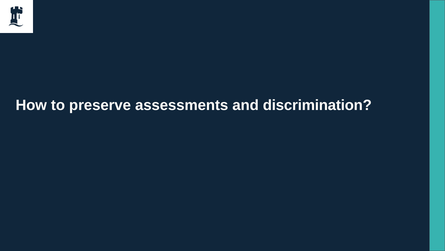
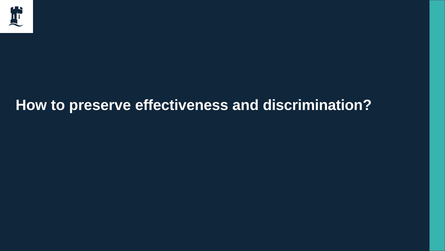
assessments: assessments -> effectiveness (182, 105)
